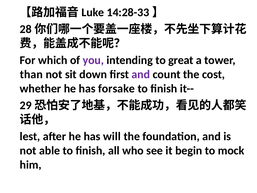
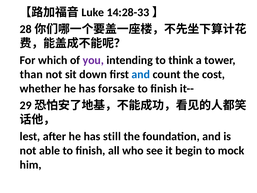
great: great -> think (181, 60)
and colour: purple -> blue (141, 74)
will: will -> still (112, 136)
